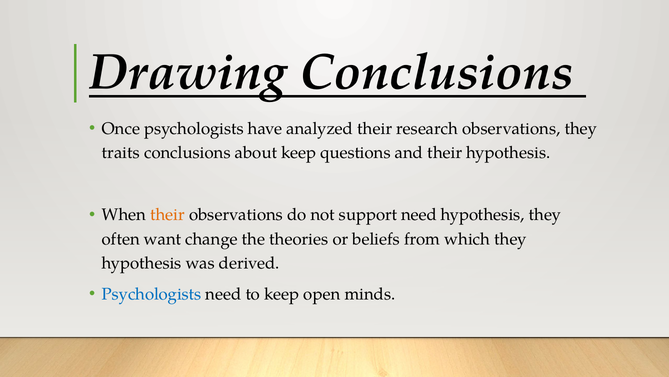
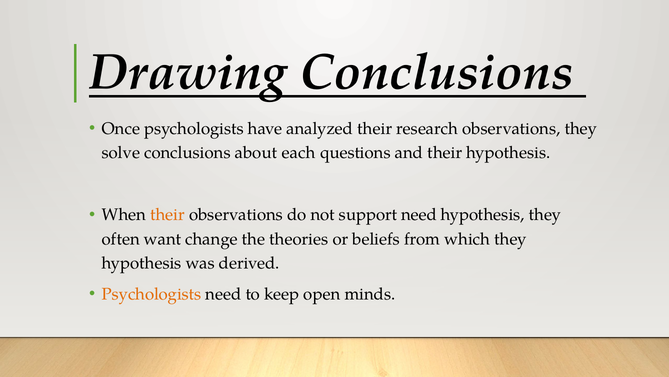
traits: traits -> solve (121, 152)
about keep: keep -> each (299, 152)
Psychologists colour: blue -> orange (152, 294)
